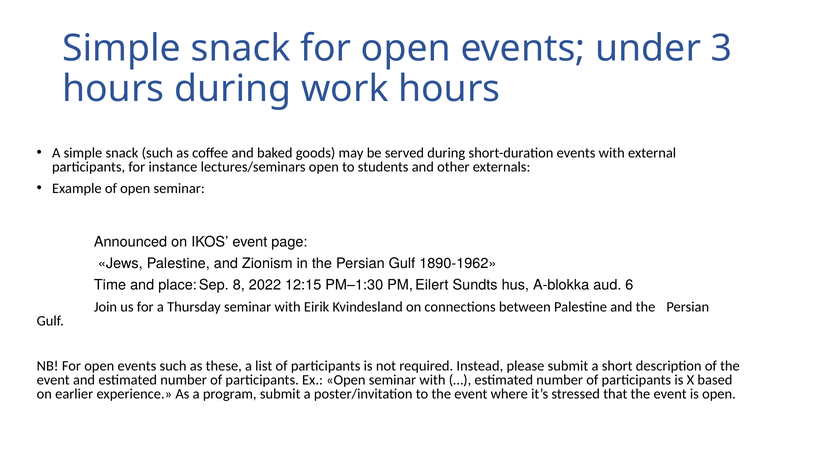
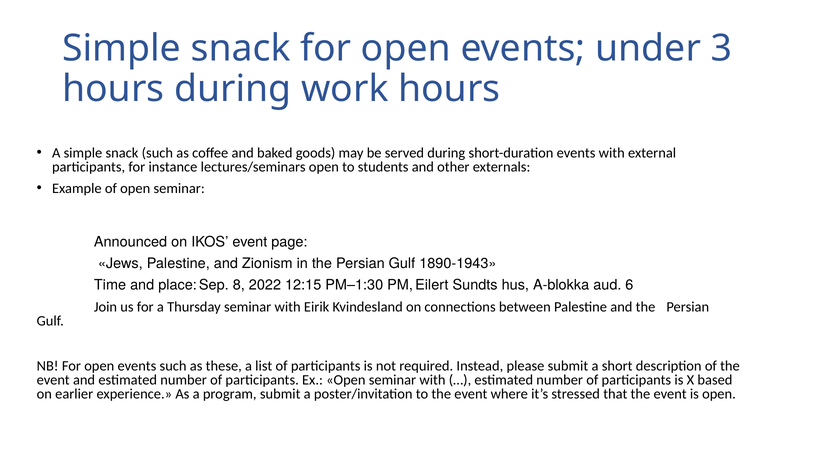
1890-1962: 1890-1962 -> 1890-1943 (458, 263)
